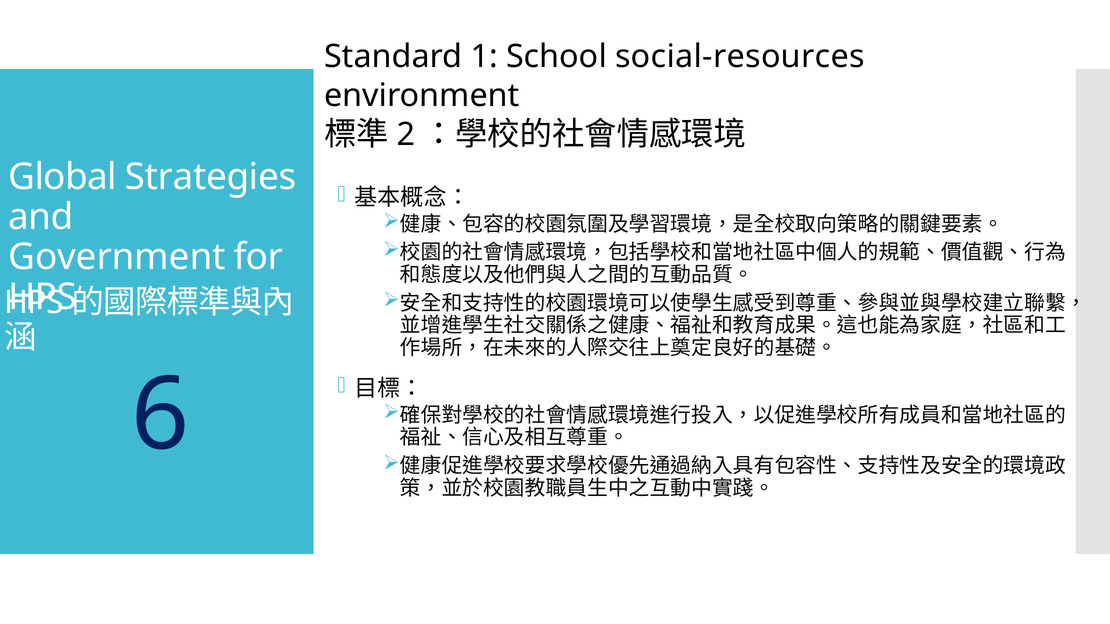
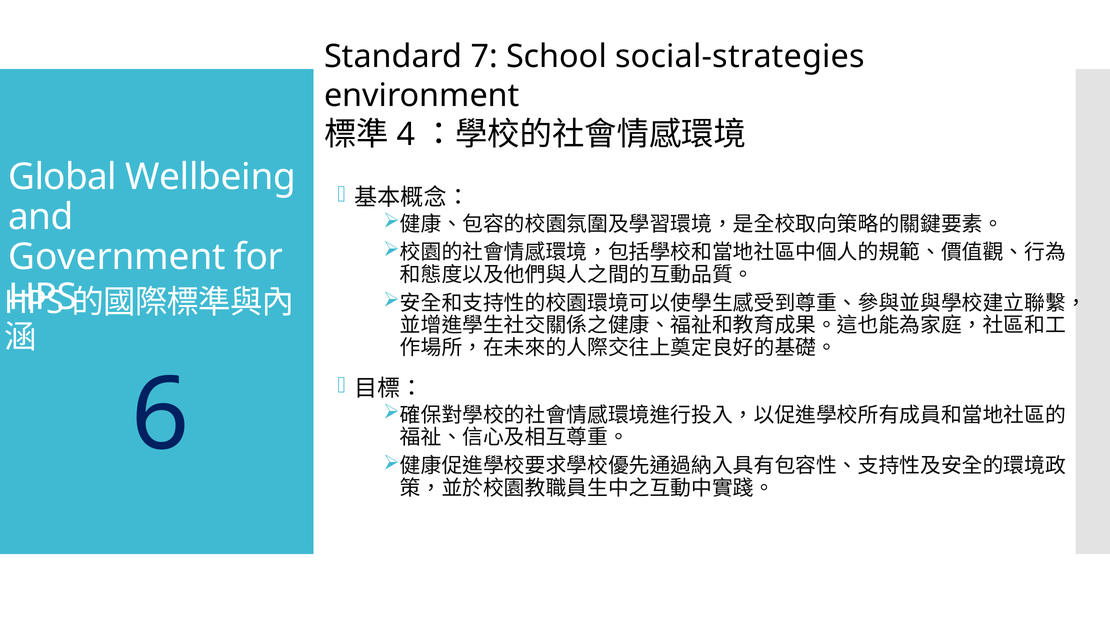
1: 1 -> 7 (484, 57)
social-resources: social-resources -> social-strategies (740, 57)
2: 2 -> 4 (406, 134)
Strategies: Strategies -> Wellbeing (211, 177)
